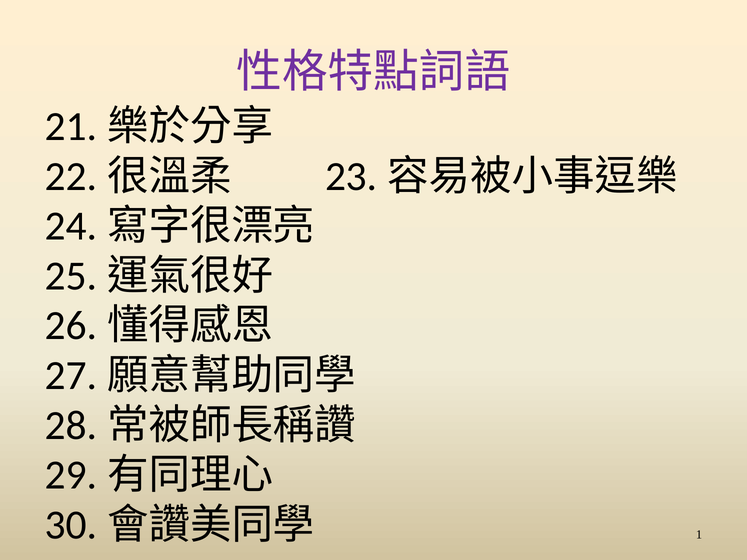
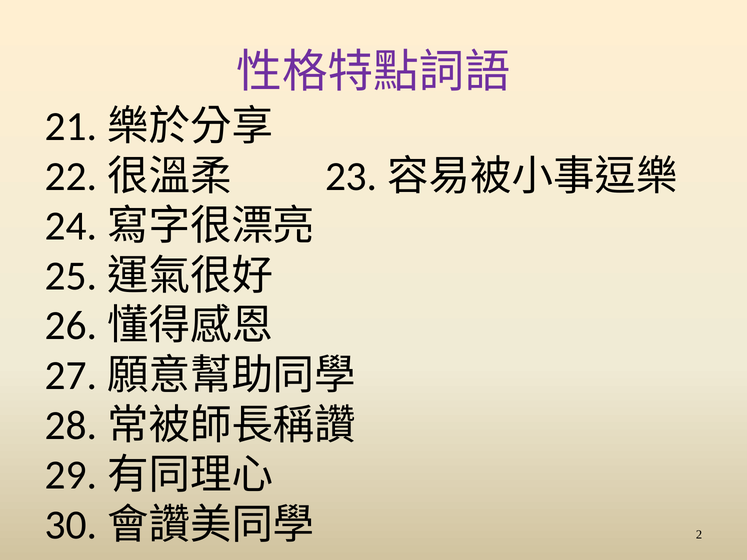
1: 1 -> 2 (699, 535)
